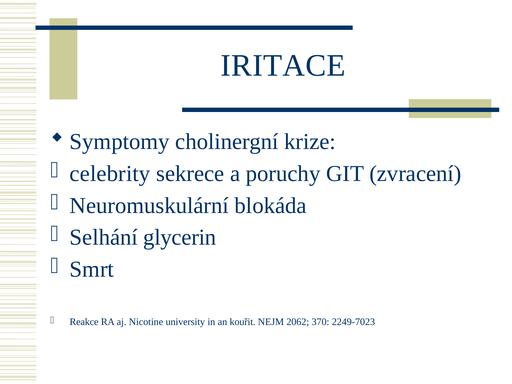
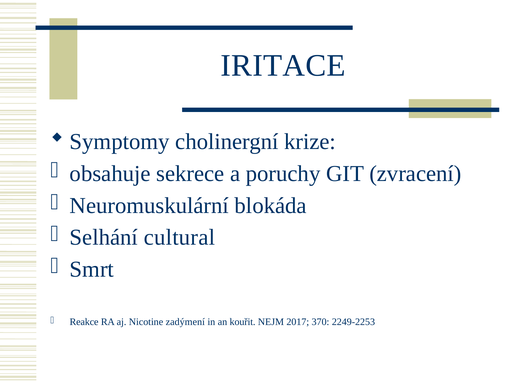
celebrity: celebrity -> obsahuje (110, 174)
glycerin: glycerin -> cultural (179, 237)
university: university -> zadýmení (185, 322)
2062: 2062 -> 2017 (298, 322)
2249-7023: 2249-7023 -> 2249-2253 (353, 322)
